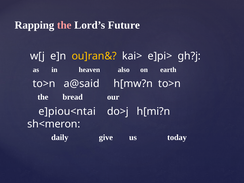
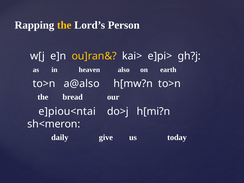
the colour: pink -> yellow (64, 25)
Future: Future -> Person (124, 25)
a@said: a@said -> a@also (82, 84)
